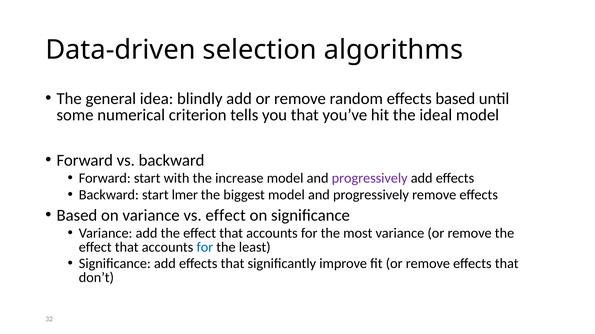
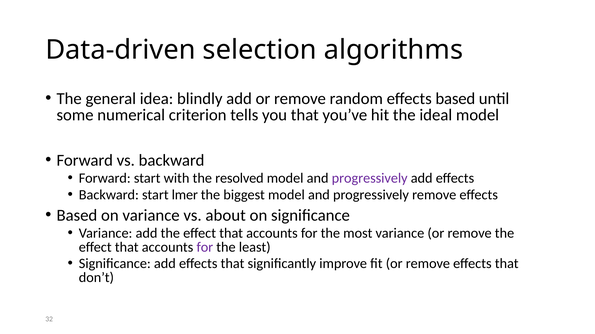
increase: increase -> resolved (239, 179)
vs effect: effect -> about (226, 216)
for colour: blue -> purple (205, 247)
